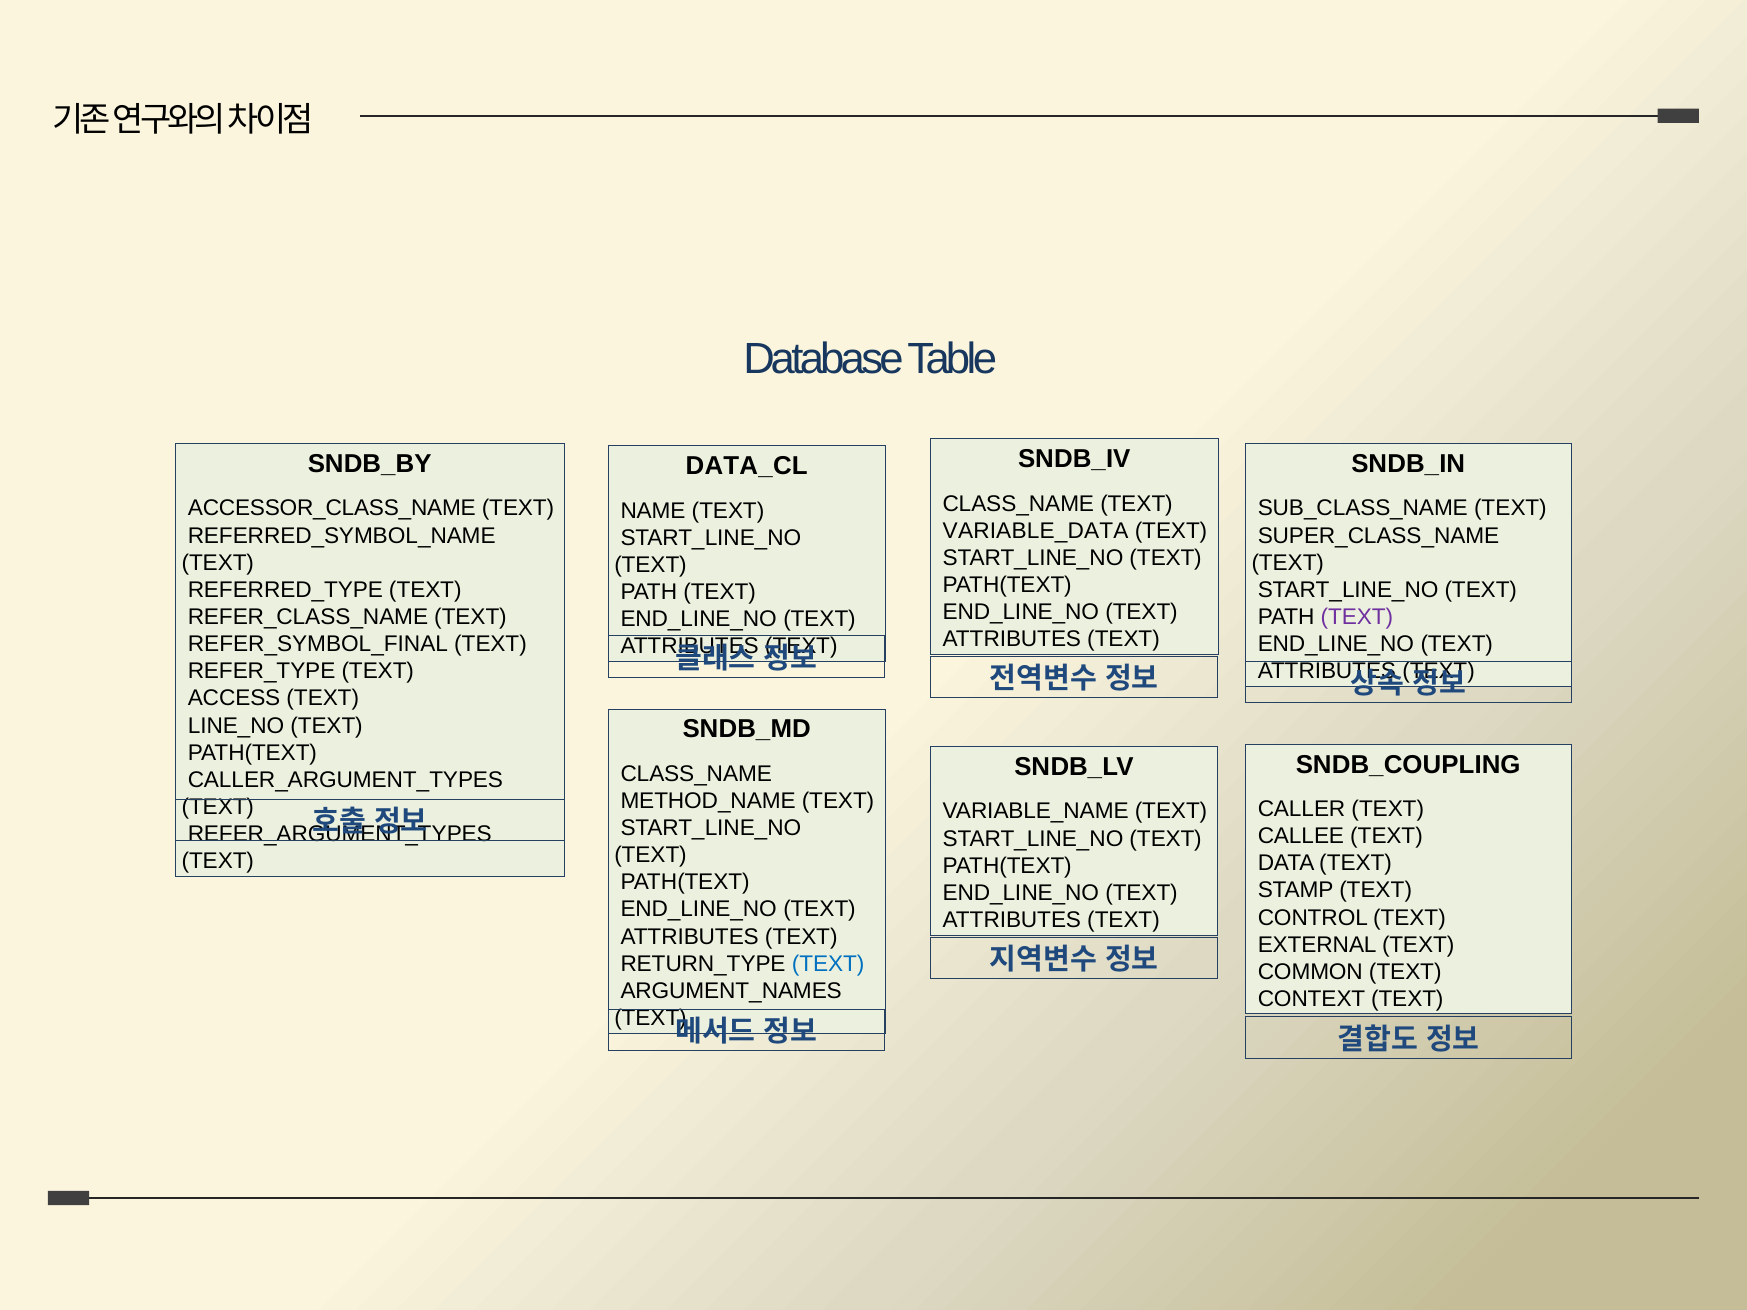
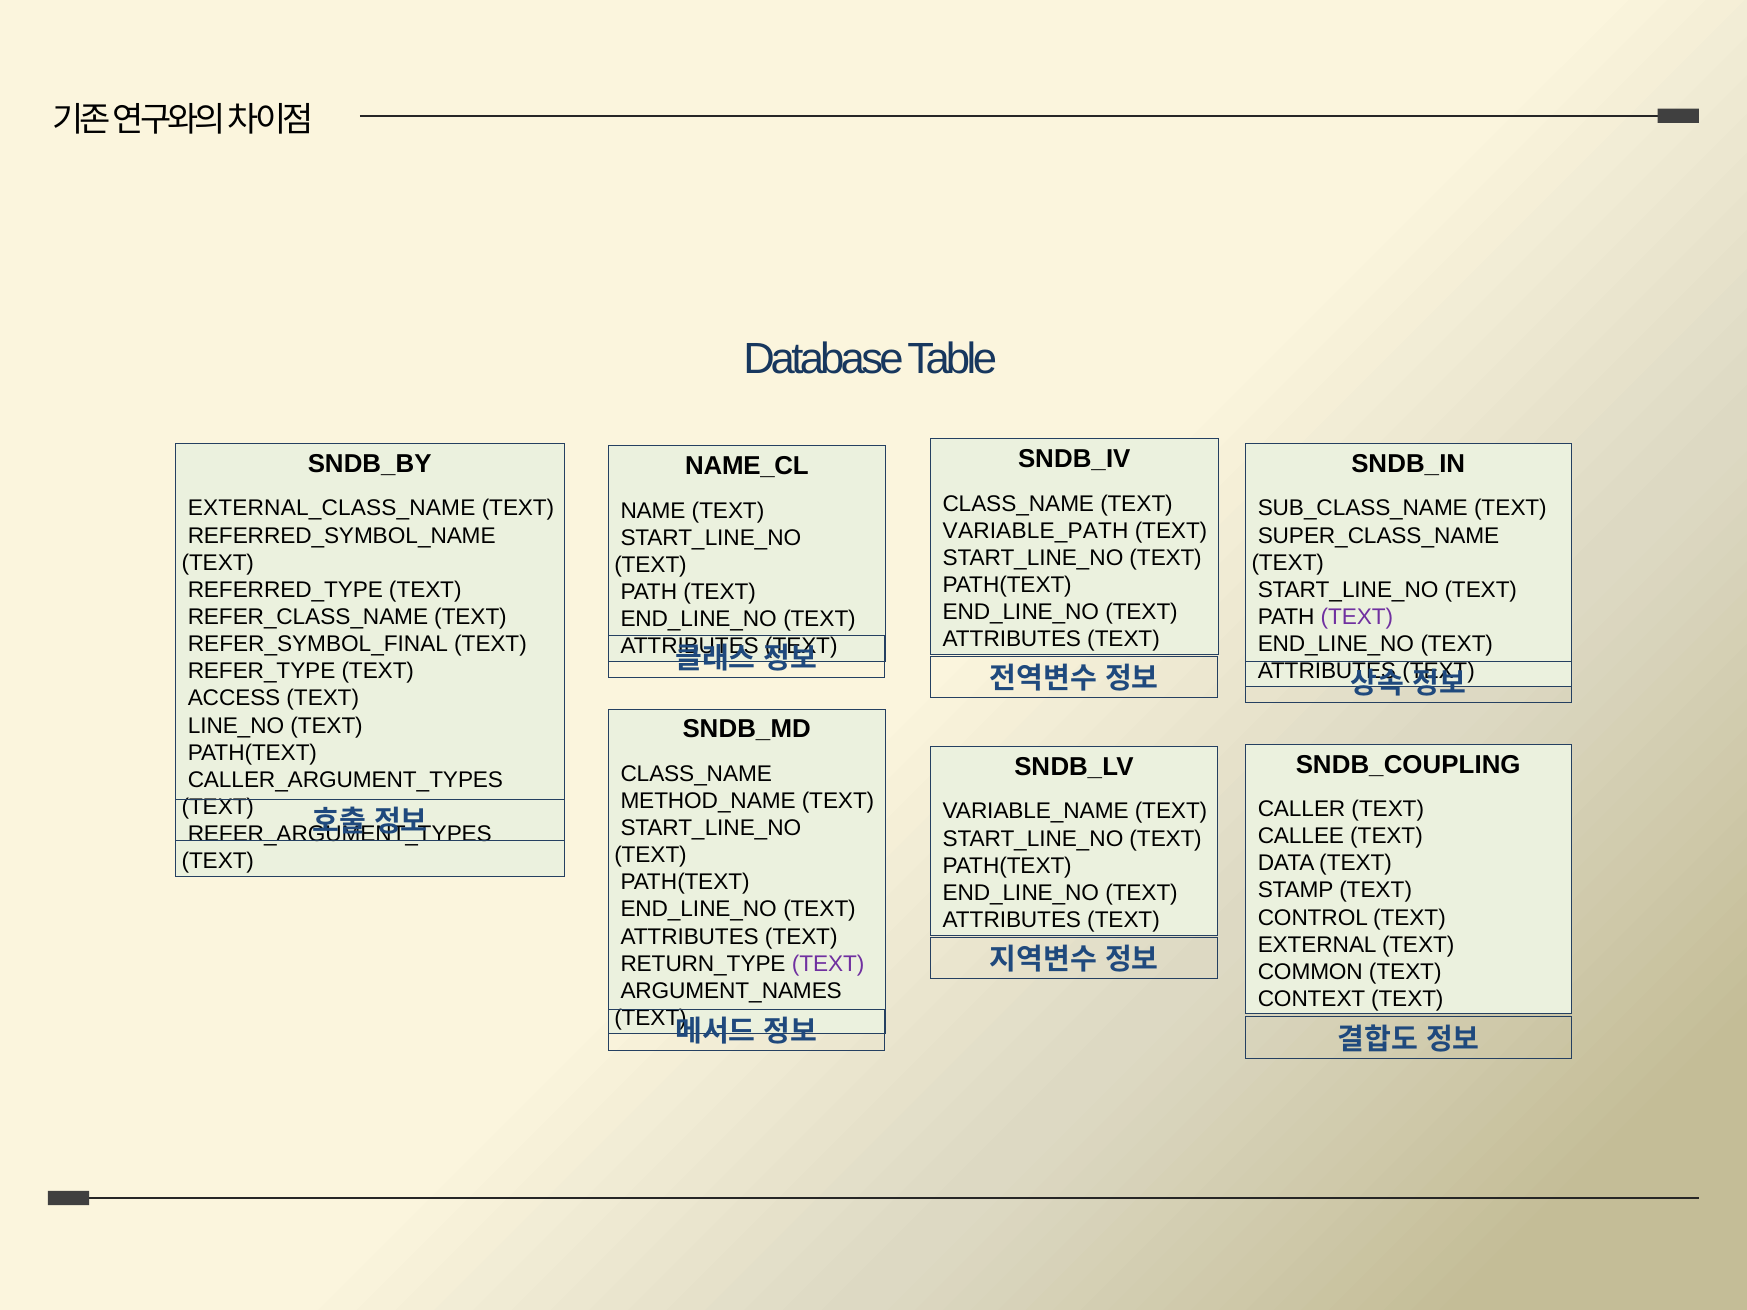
DATA_CL: DATA_CL -> NAME_CL (747, 466)
ACCESSOR_CLASS_NAME: ACCESSOR_CLASS_NAME -> EXTERNAL_CLASS_NAME (332, 509)
VARIABLE_DATA: VARIABLE_DATA -> VARIABLE_PATH (1036, 531)
TEXT colour: blue -> purple (828, 964)
